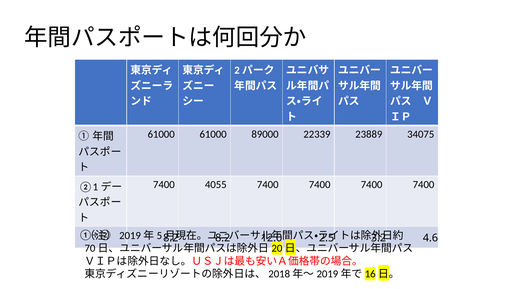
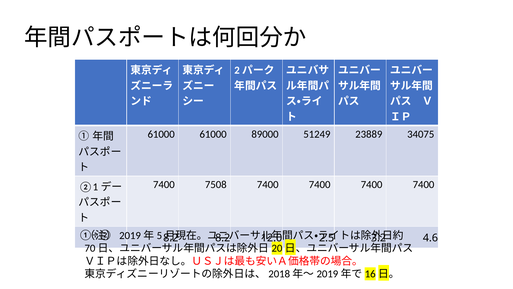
22339: 22339 -> 51249 (317, 134)
4055: 4055 -> 7508 (216, 184)
